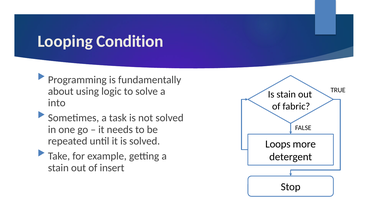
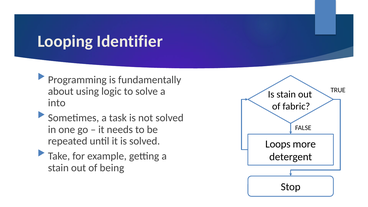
Condition: Condition -> Identifier (130, 41)
insert: insert -> being (112, 168)
